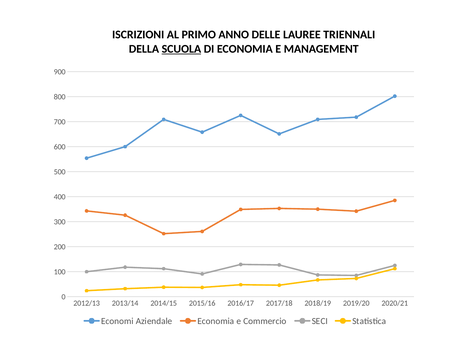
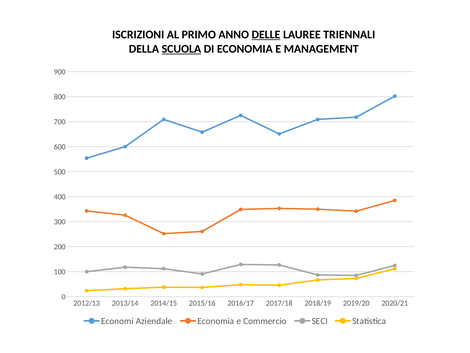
DELLE underline: none -> present (266, 35)
